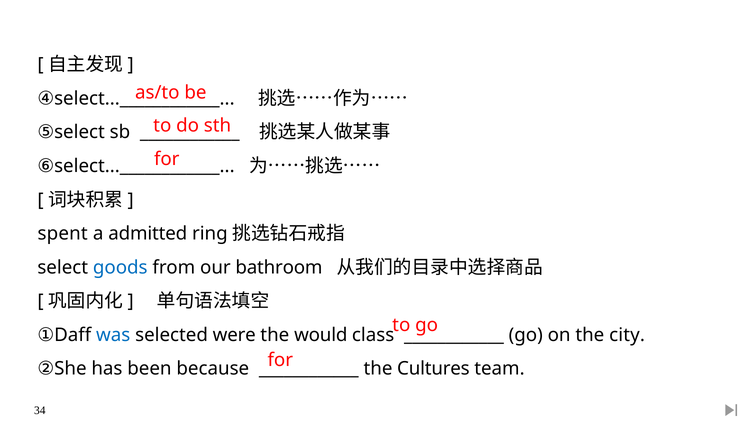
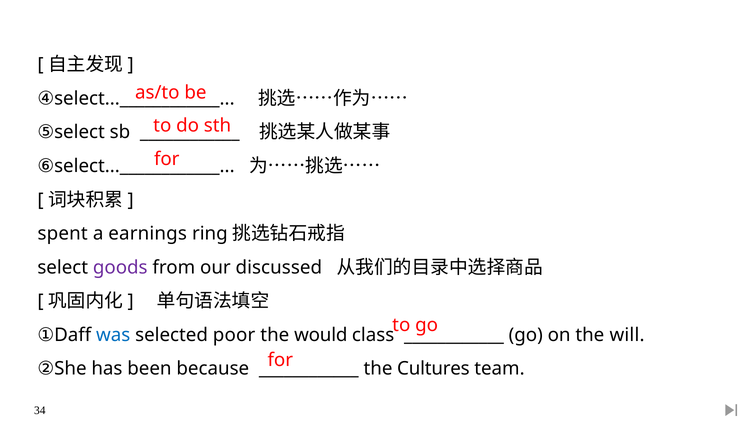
admitted: admitted -> earnings (148, 234)
goods colour: blue -> purple (120, 267)
bathroom: bathroom -> discussed (279, 267)
were: were -> poor (234, 335)
city: city -> will (627, 335)
